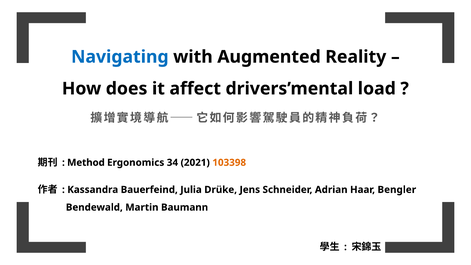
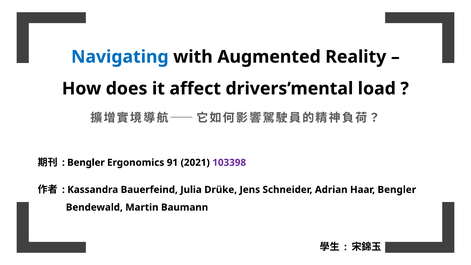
Method: Method -> Bengler (86, 163)
34: 34 -> 91 (172, 163)
103398 colour: orange -> purple (229, 163)
